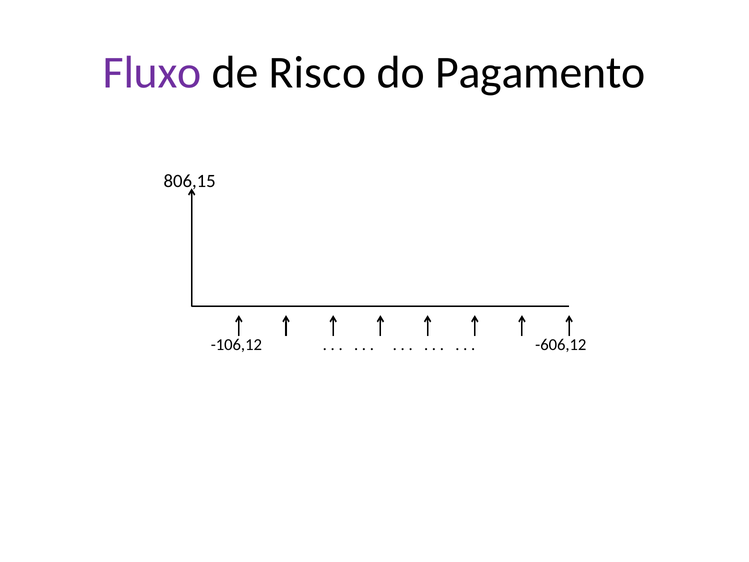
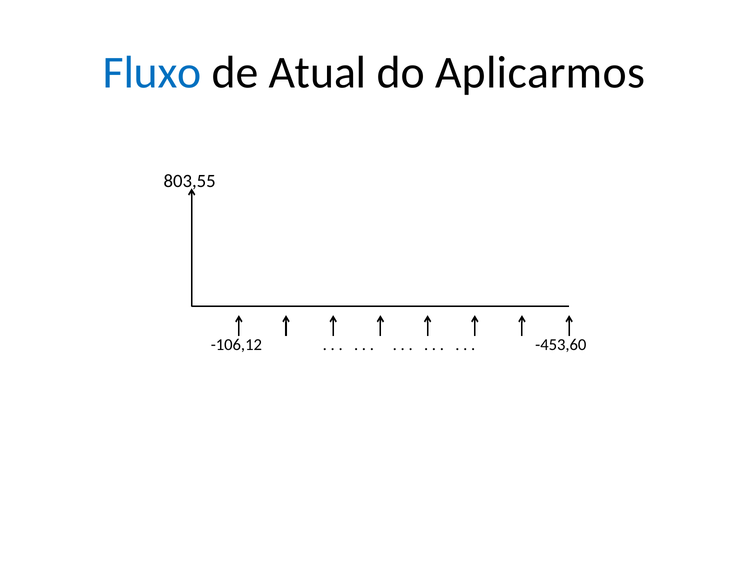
Fluxo colour: purple -> blue (152, 73)
Risco: Risco -> Atual (318, 73)
Pagamento: Pagamento -> Aplicarmos (540, 73)
806,15: 806,15 -> 803,55 (190, 181)
-606,12: -606,12 -> -453,60 (561, 345)
